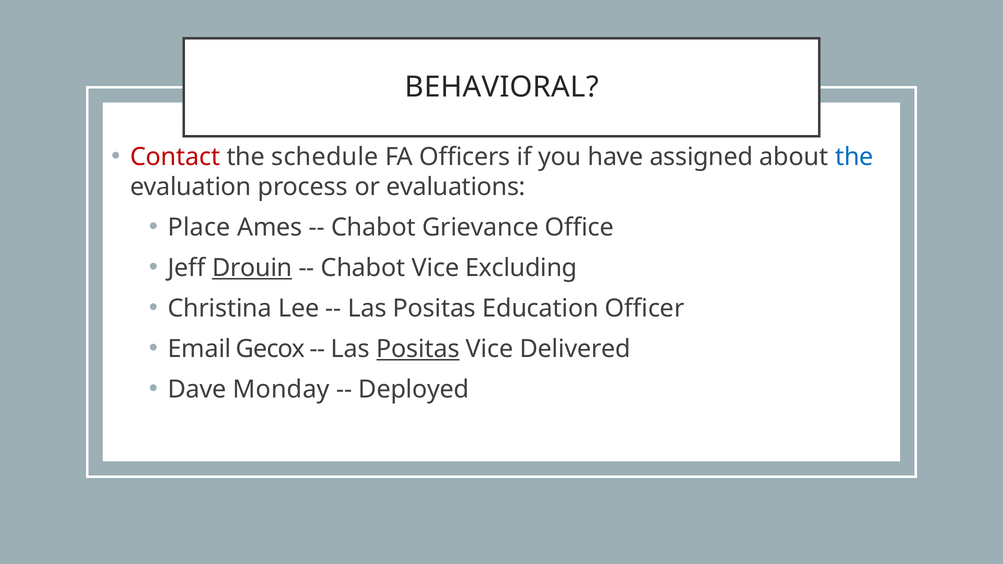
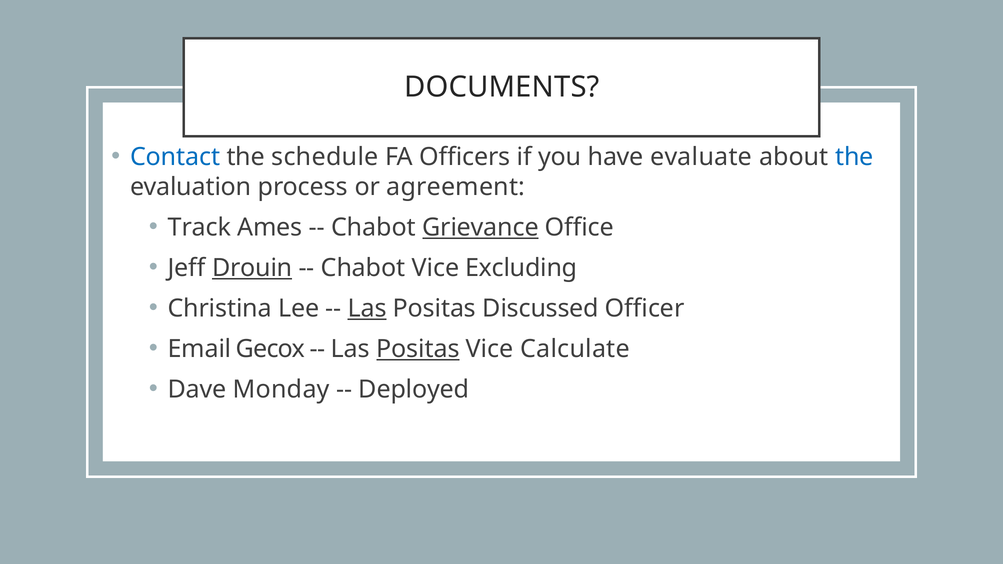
BEHAVIORAL: BEHAVIORAL -> DOCUMENTS (502, 87)
Contact colour: red -> blue (175, 157)
assigned: assigned -> evaluate (701, 157)
evaluations: evaluations -> agreement (456, 187)
Place: Place -> Track (199, 227)
Grievance underline: none -> present (481, 227)
Las underline: none -> present (367, 309)
Education: Education -> Discussed (541, 309)
Delivered: Delivered -> Calculate (575, 349)
